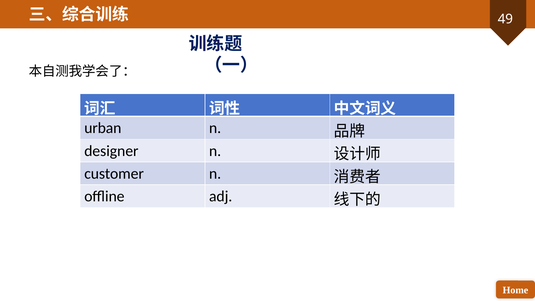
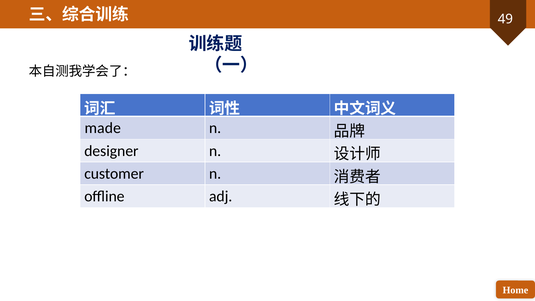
urban: urban -> made (103, 128)
